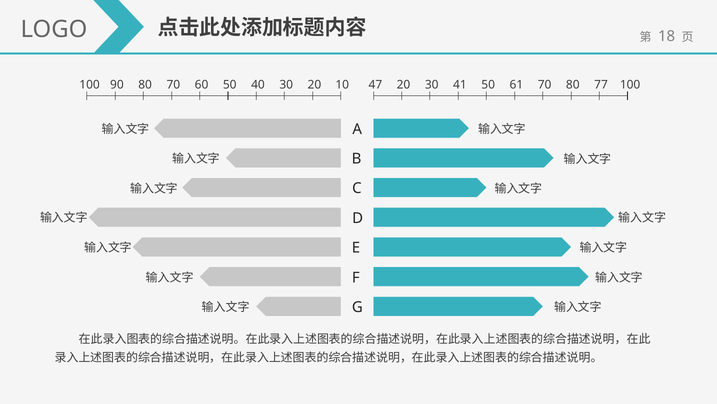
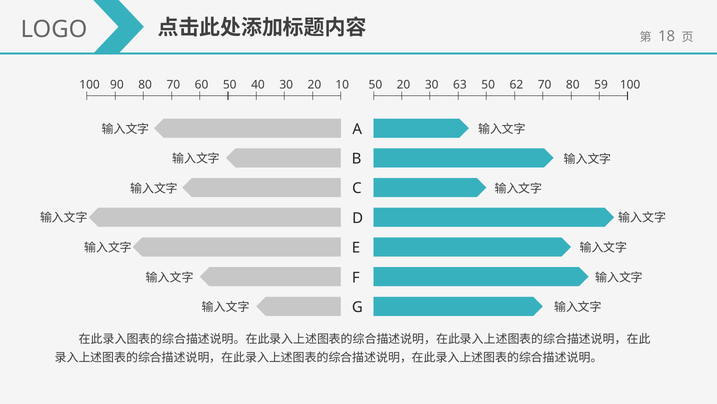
100 47: 47 -> 50 (375, 85)
41: 41 -> 63 (460, 85)
61: 61 -> 62 (516, 85)
77: 77 -> 59 (601, 85)
